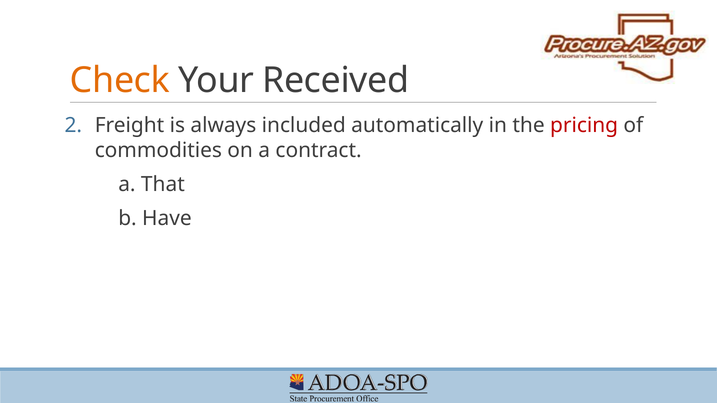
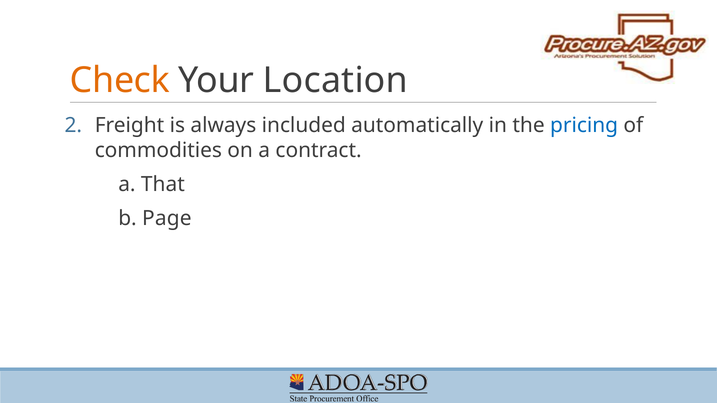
Received: Received -> Location (335, 80)
pricing colour: red -> blue (584, 125)
Have: Have -> Page (167, 219)
